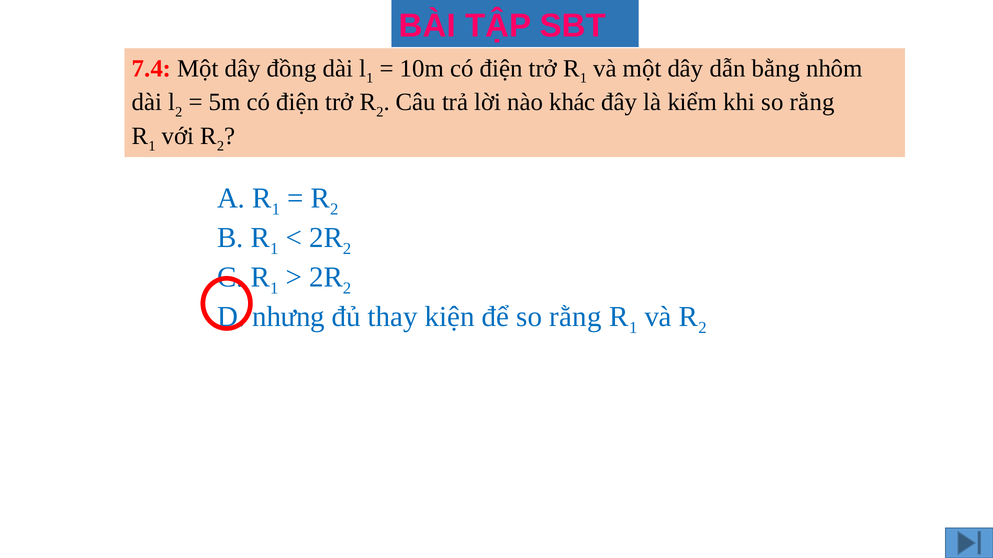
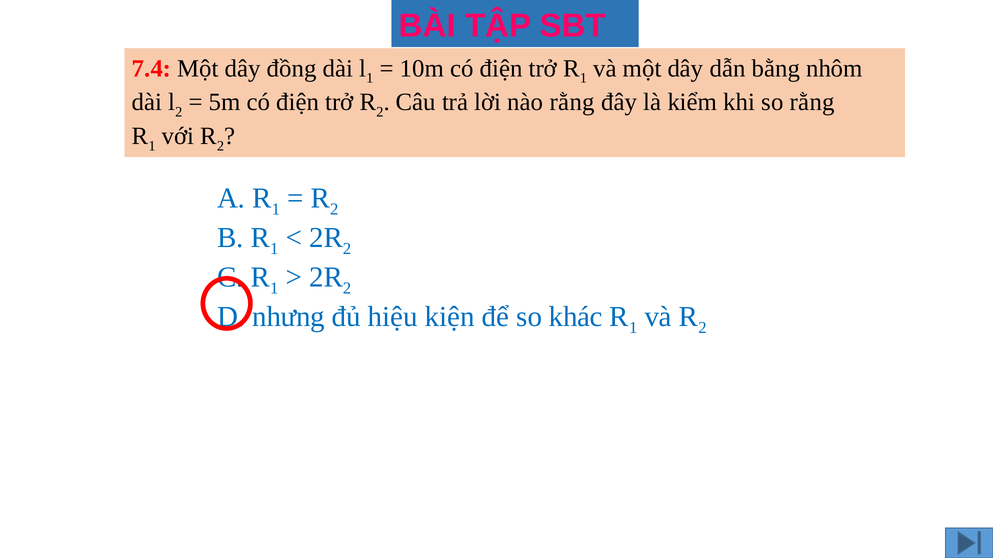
nào khác: khác -> rằng (572, 102)
thay: thay -> hiệu (393, 317)
để so rằng: rằng -> khác (576, 317)
